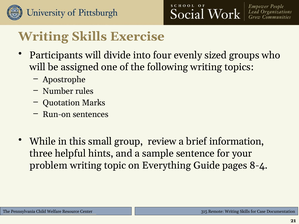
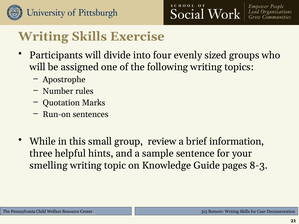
problem: problem -> smelling (49, 166)
Everything: Everything -> Knowledge (167, 166)
8-4: 8-4 -> 8-3 (259, 166)
